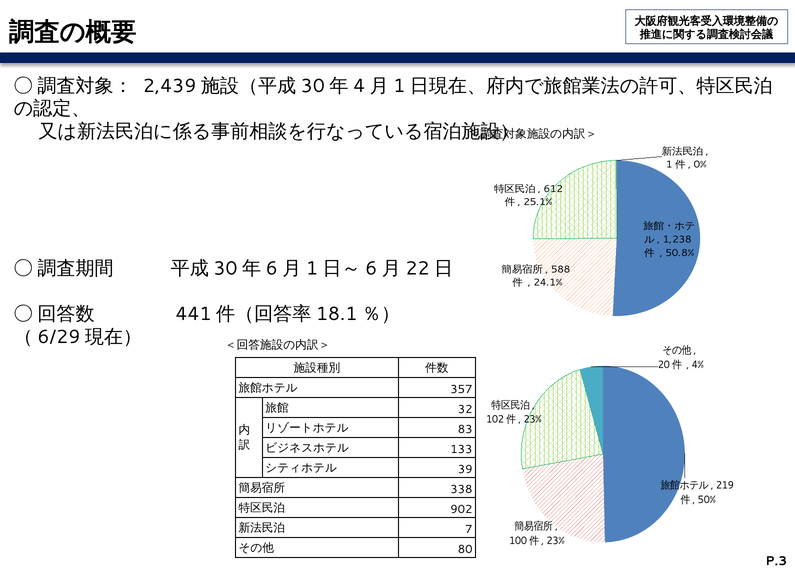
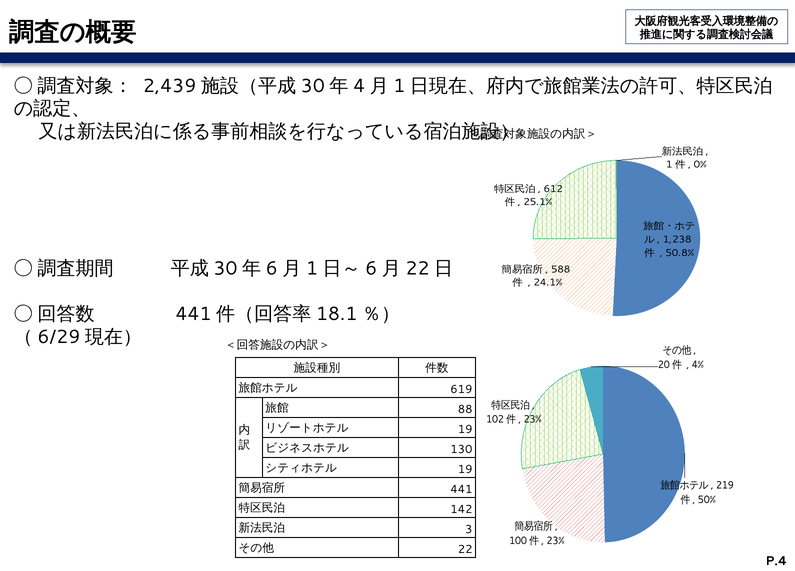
357: 357 -> 619 (461, 390)
32: 32 -> 88 (465, 410)
83: 83 -> 19 (465, 430)
133: 133 -> 130 (461, 450)
39: 39 -> 19 (465, 470)
338: 338 -> 441 (461, 490)
902: 902 -> 142 (461, 510)
7: 7 -> 3 (469, 530)
80: 80 -> 22 (465, 550)
P.3: P.3 -> P.4 (776, 562)
